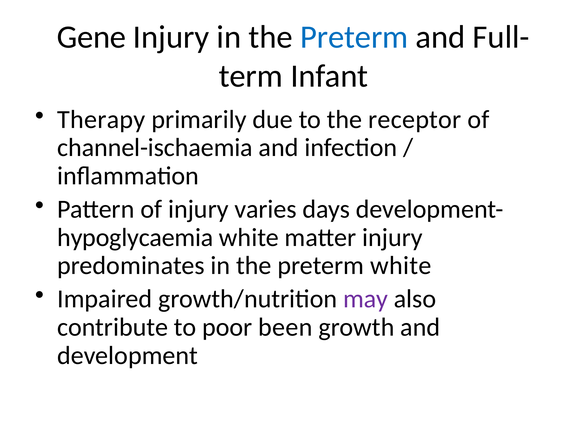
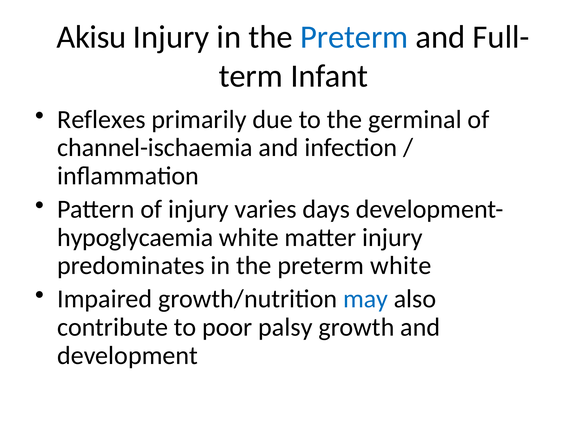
Gene: Gene -> Akisu (91, 37)
Therapy: Therapy -> Reflexes (101, 120)
receptor: receptor -> germinal (415, 120)
may colour: purple -> blue (366, 299)
been: been -> palsy (285, 327)
